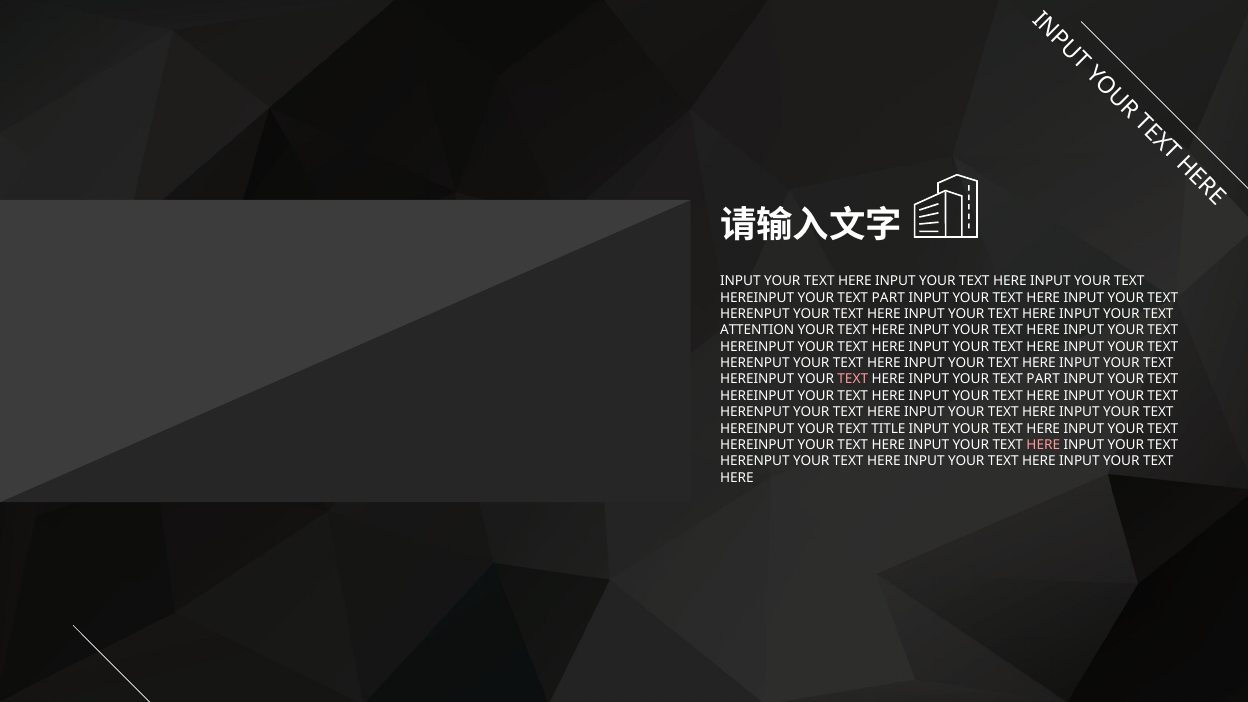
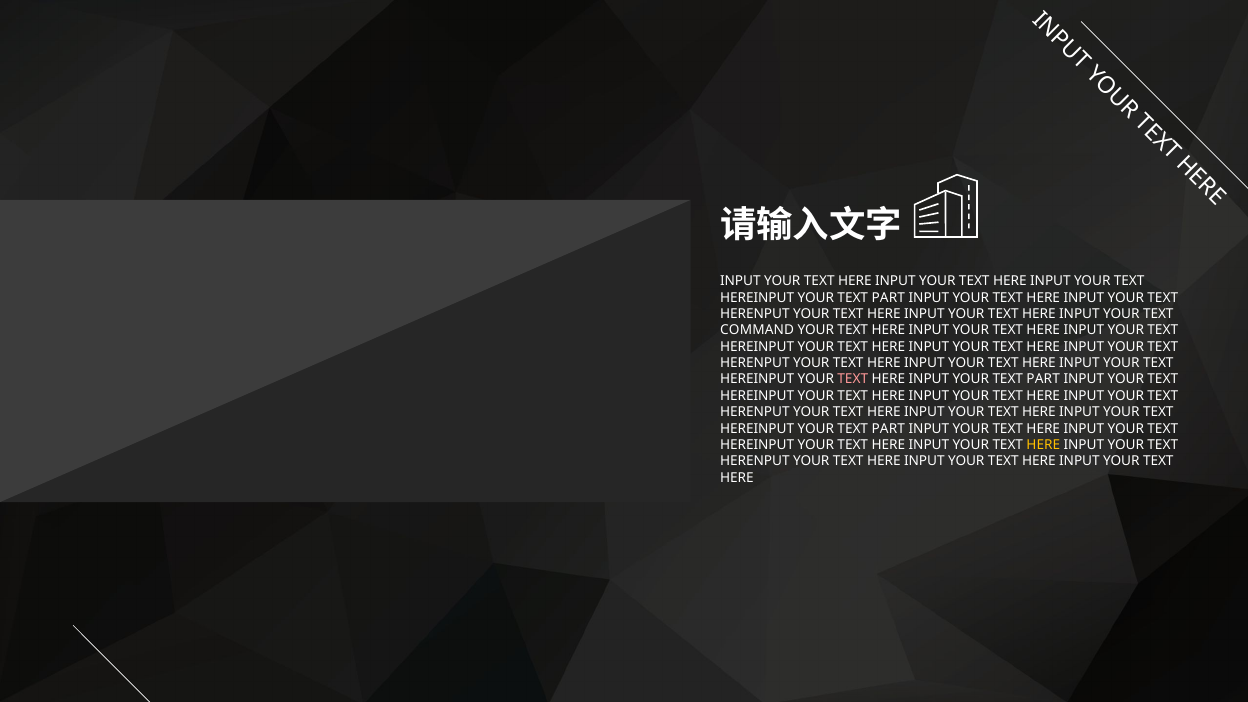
ATTENTION: ATTENTION -> COMMAND (757, 330)
TITLE: TITLE -> PART (888, 429)
HERE colour: pink -> yellow (1043, 445)
